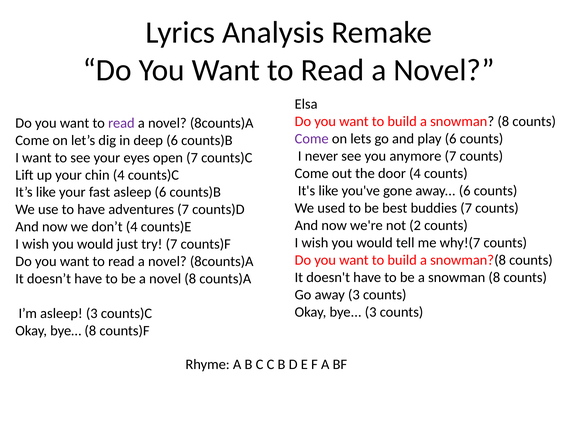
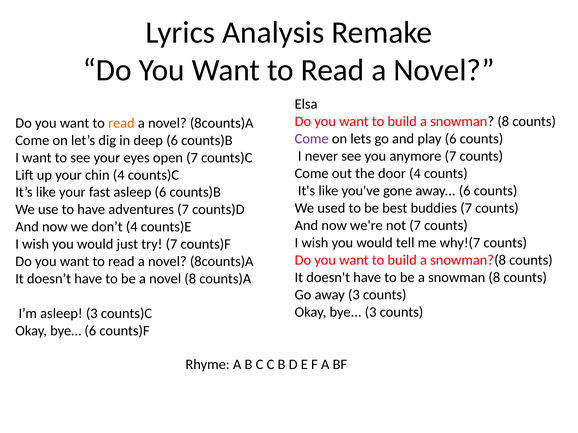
read colour: purple -> orange (121, 123)
not 2: 2 -> 7 (415, 226)
bye… 8: 8 -> 6 (90, 331)
